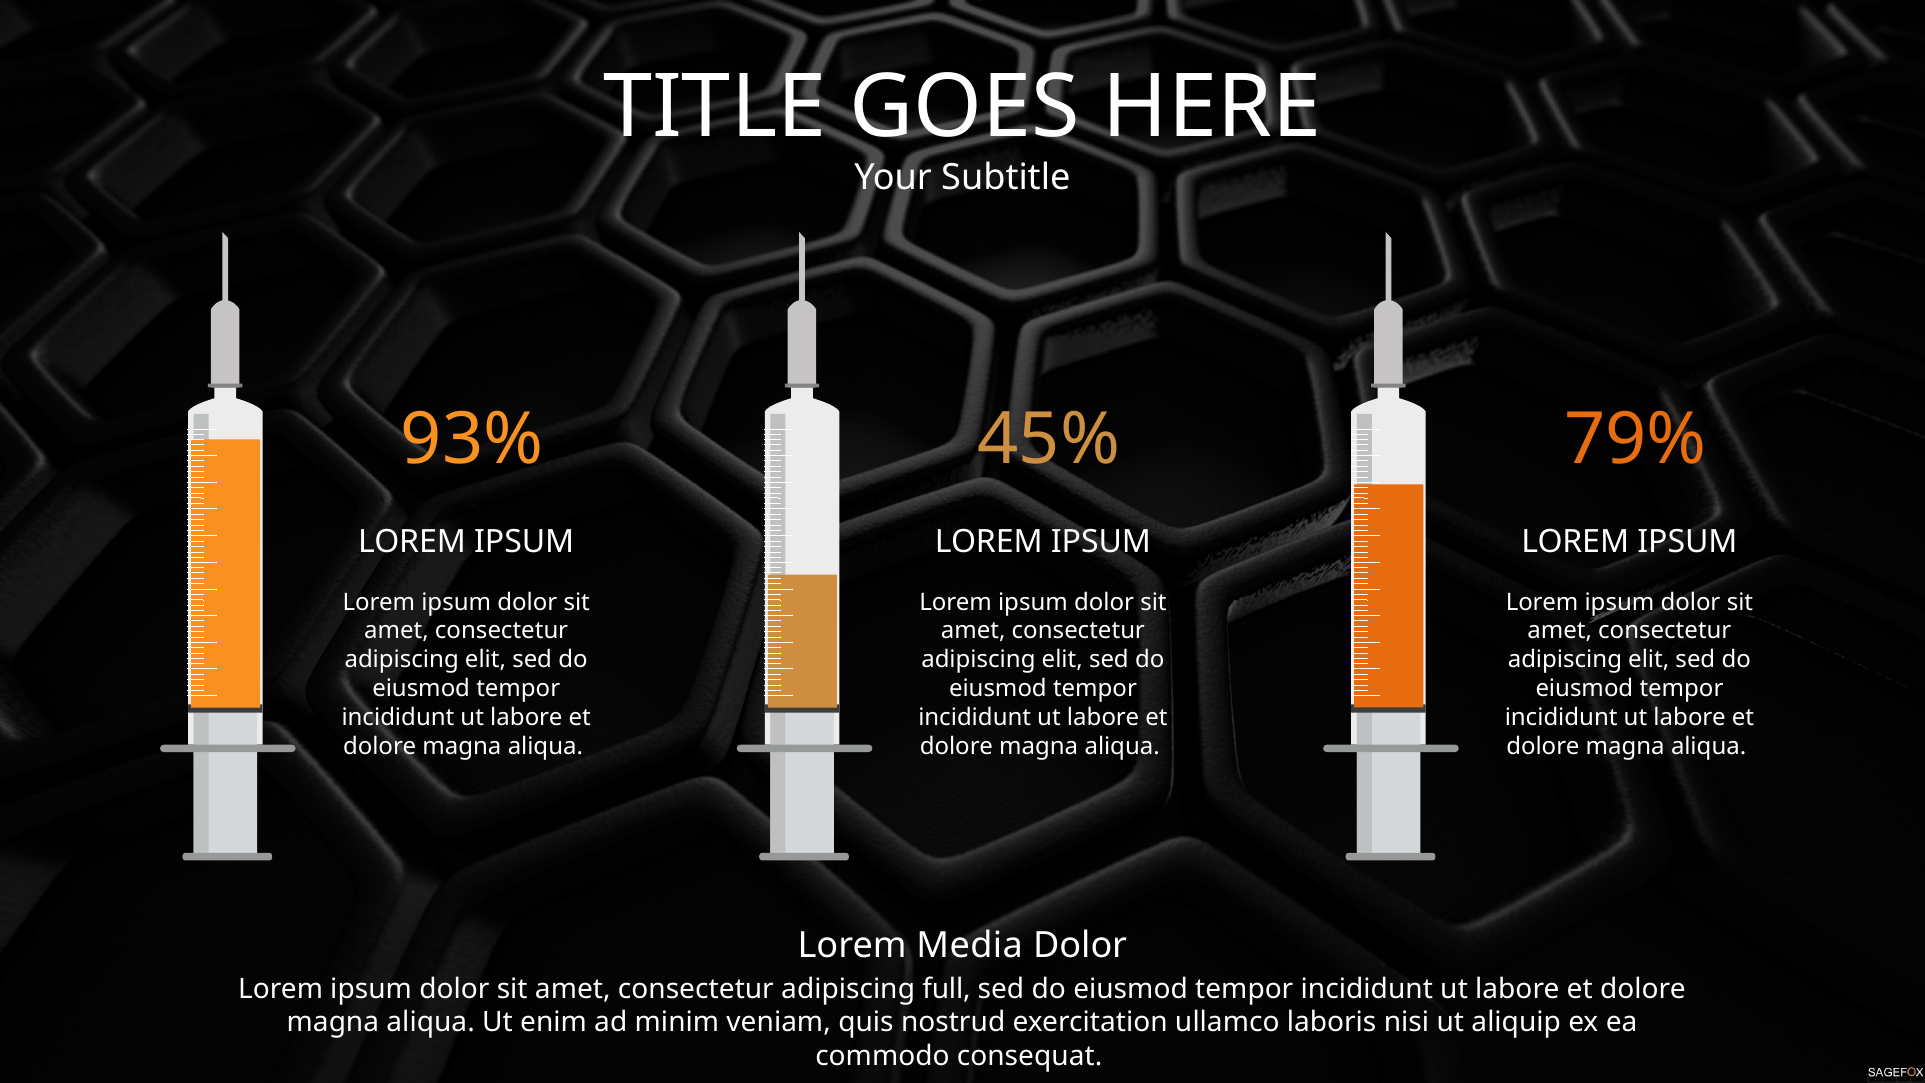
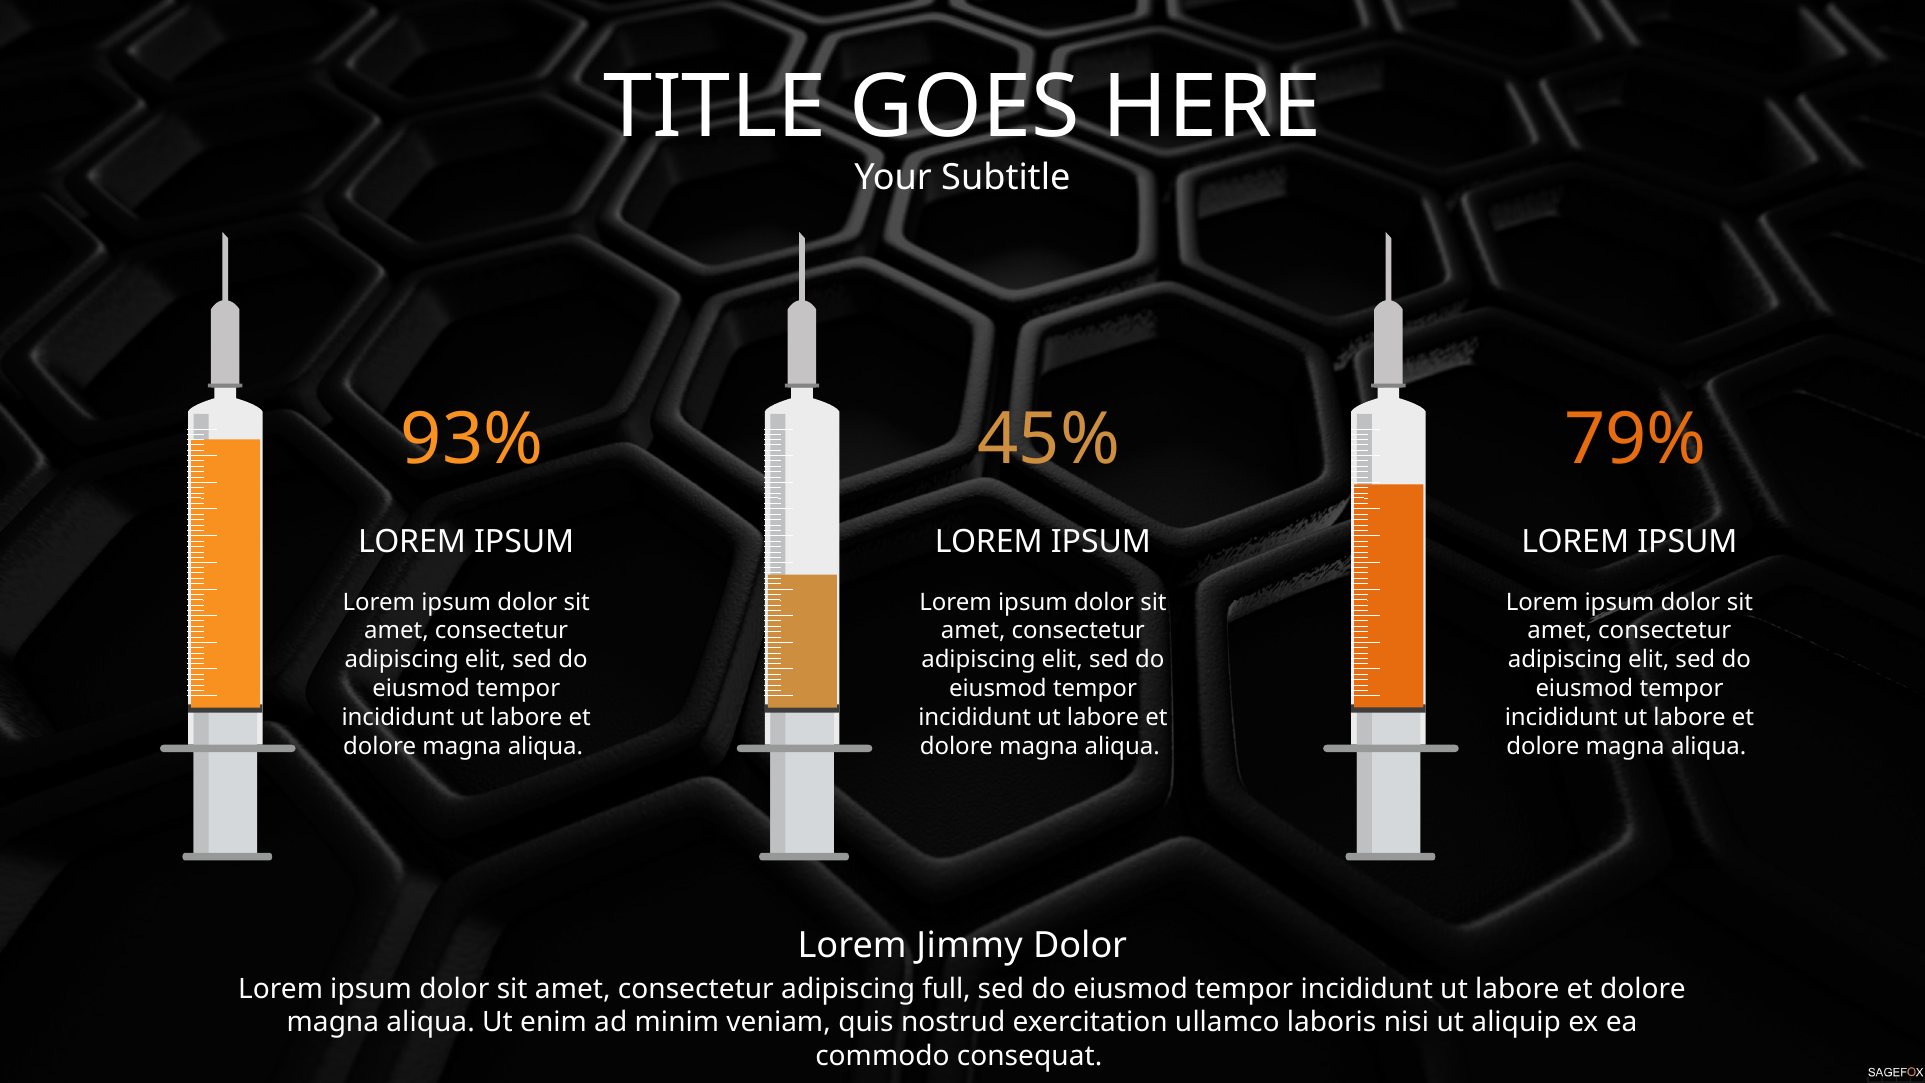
Media: Media -> Jimmy (970, 945)
